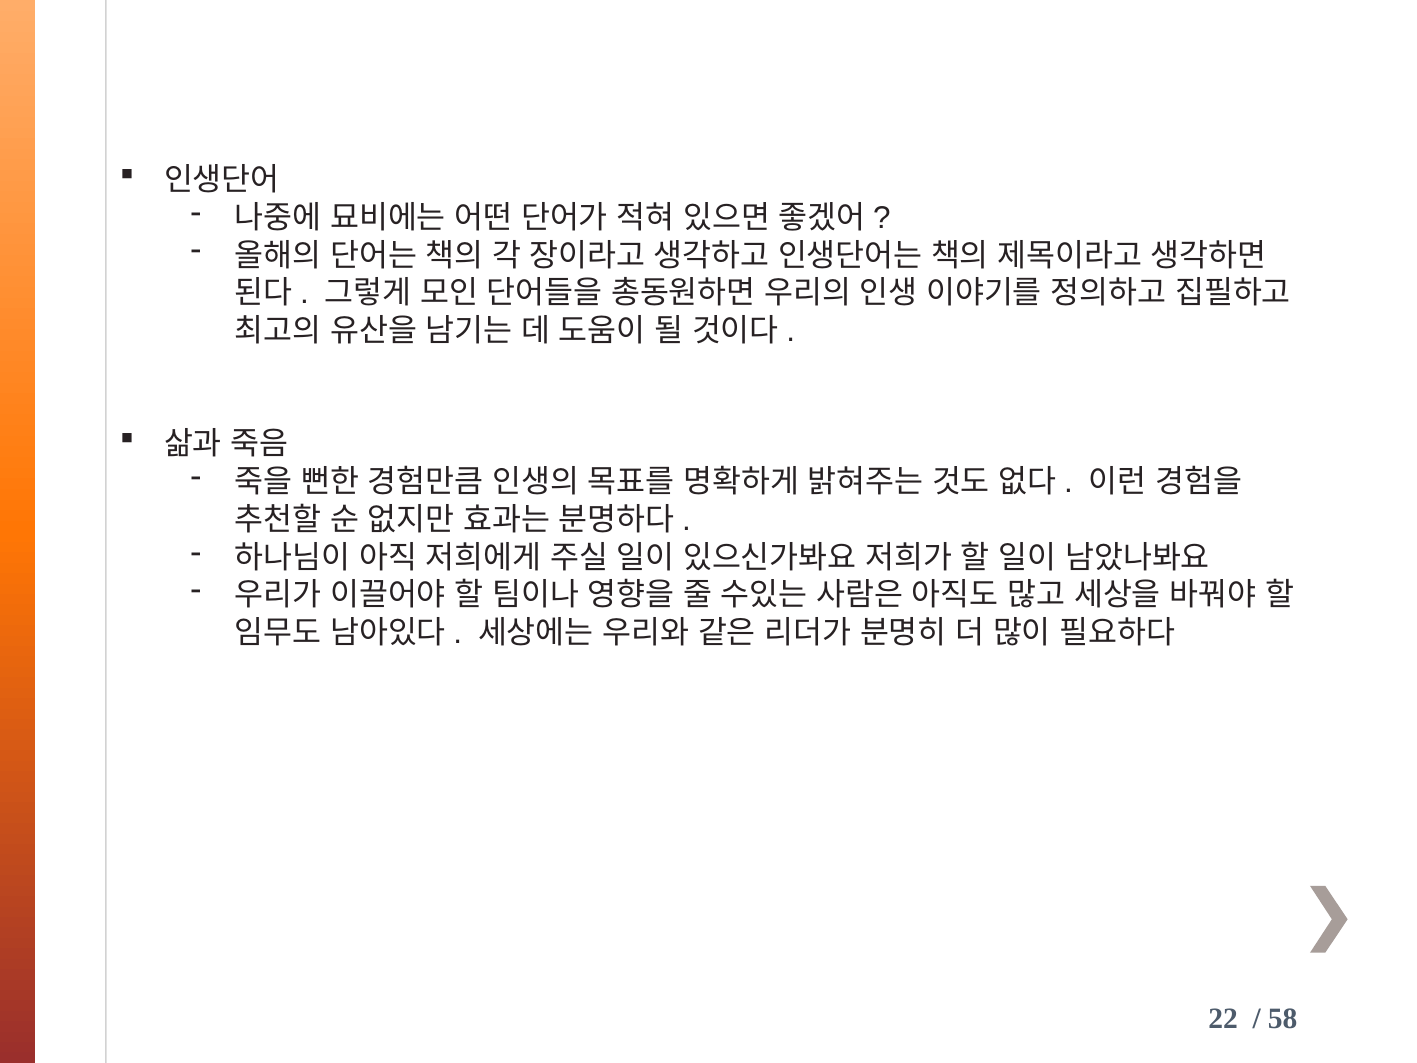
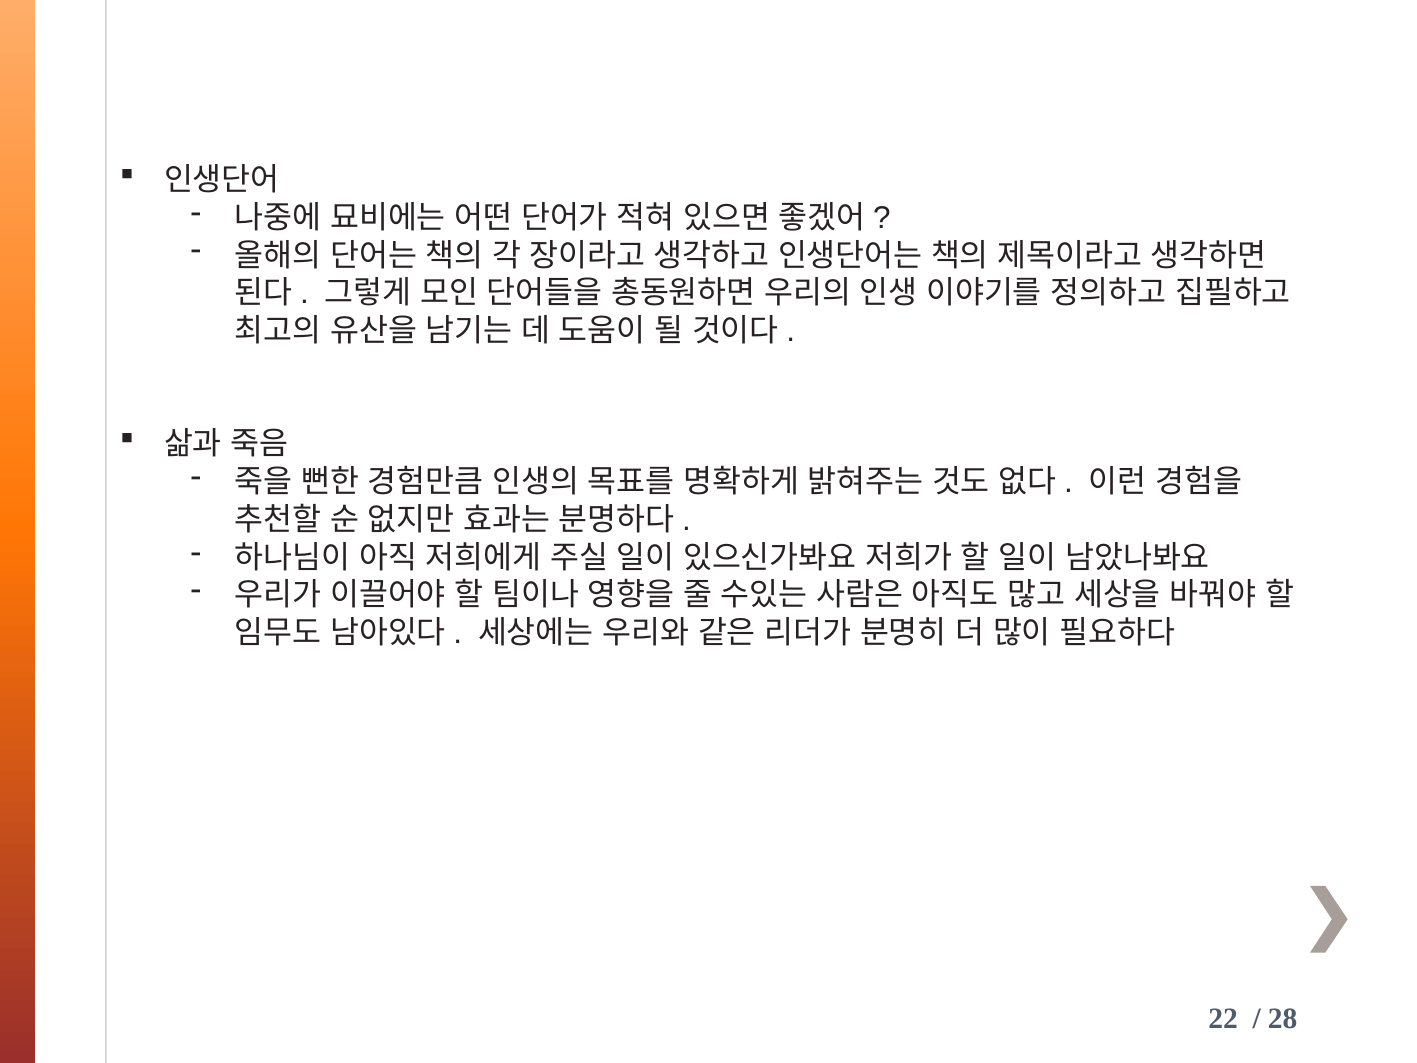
58: 58 -> 28 (1283, 1018)
